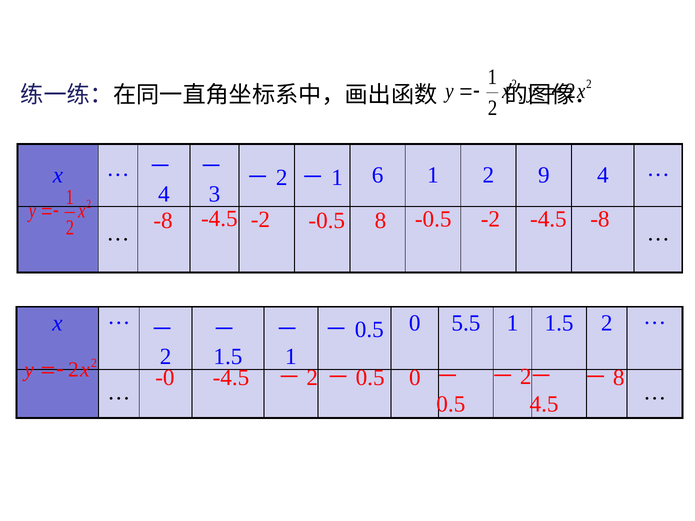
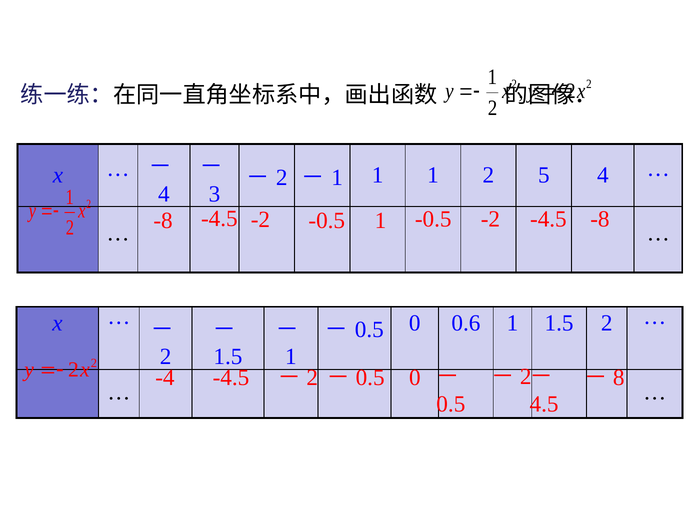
6: 6 -> 1 (378, 175)
9: 9 -> 5 (544, 175)
-0.5 8: 8 -> 1 (381, 221)
5.5: 5.5 -> 0.6 (466, 323)
-0: -0 -> -4 (165, 378)
